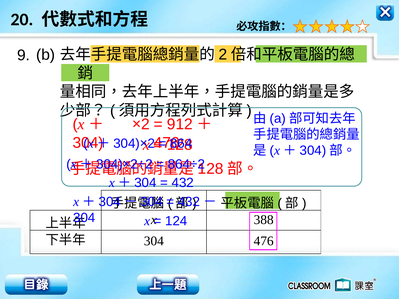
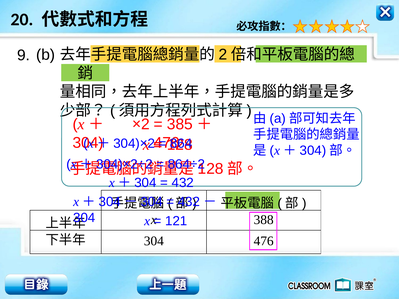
912: 912 -> 385 (180, 124)
124: 124 -> 121 (176, 221)
